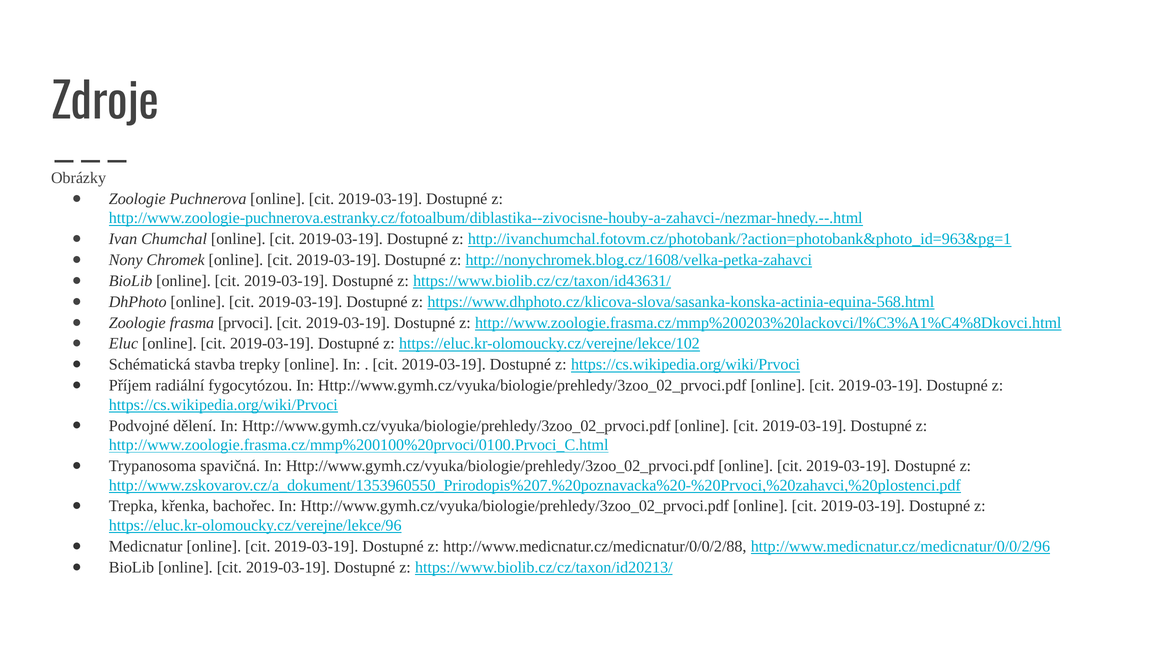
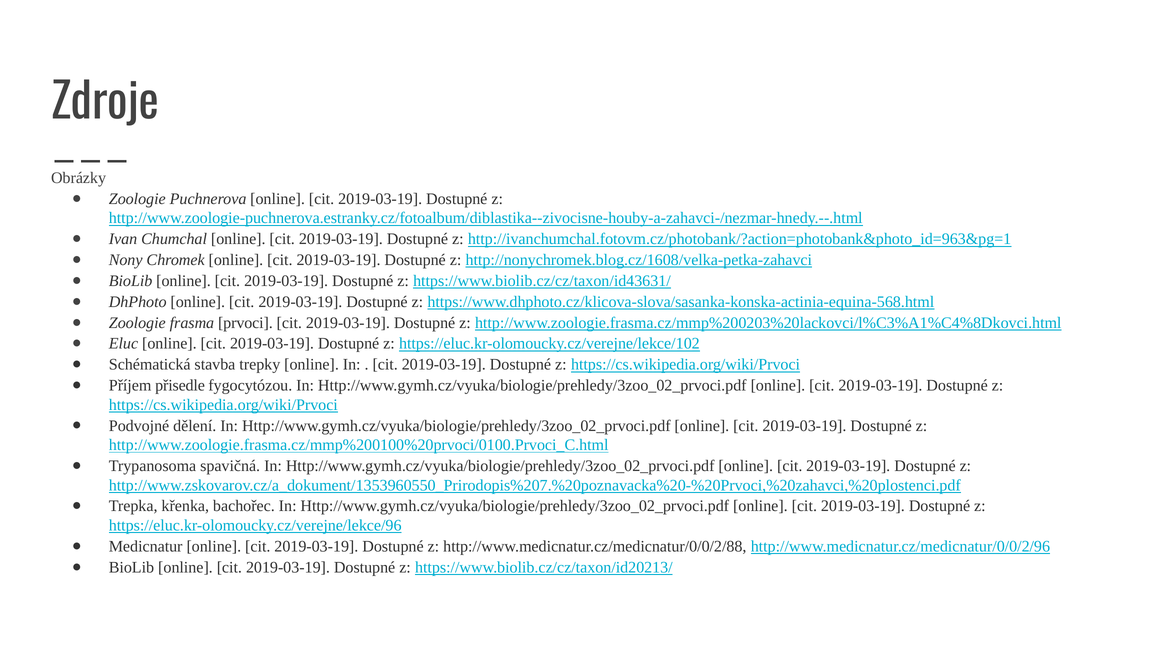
radiální: radiální -> přisedle (180, 385)
